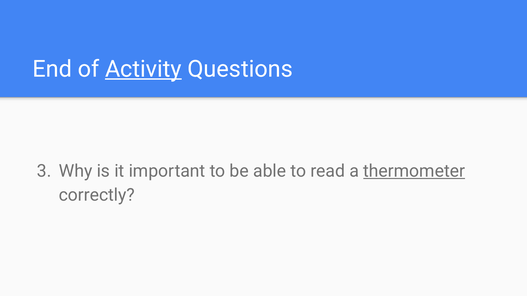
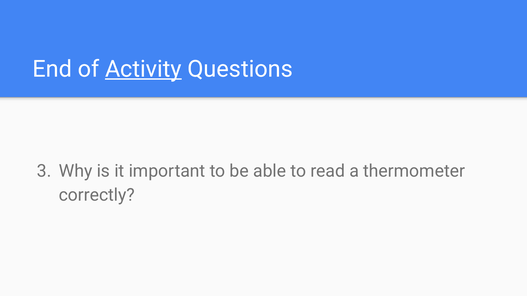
thermometer underline: present -> none (414, 171)
